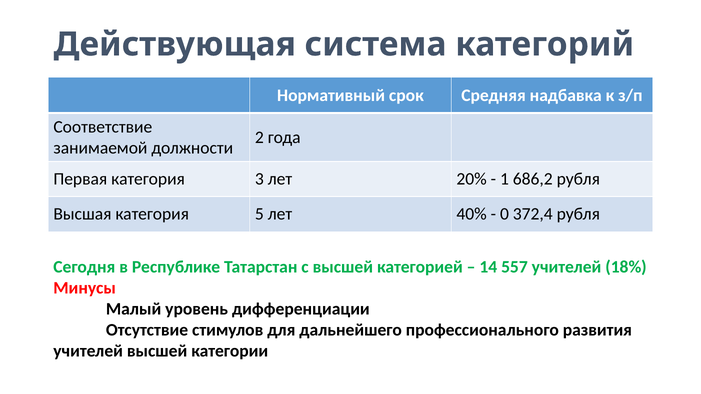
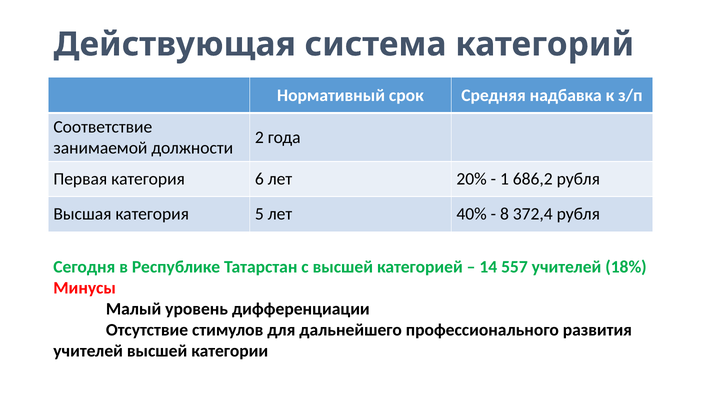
3: 3 -> 6 (259, 179)
0: 0 -> 8 (504, 214)
